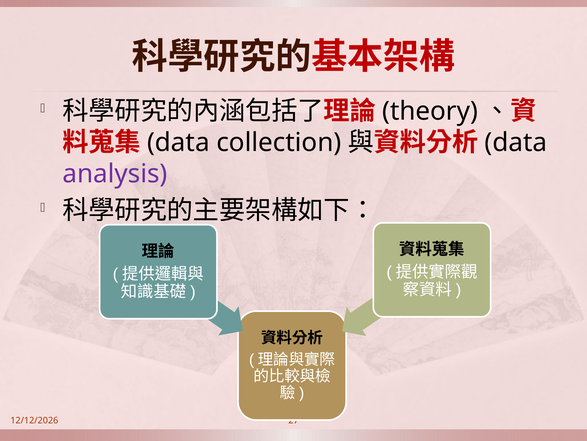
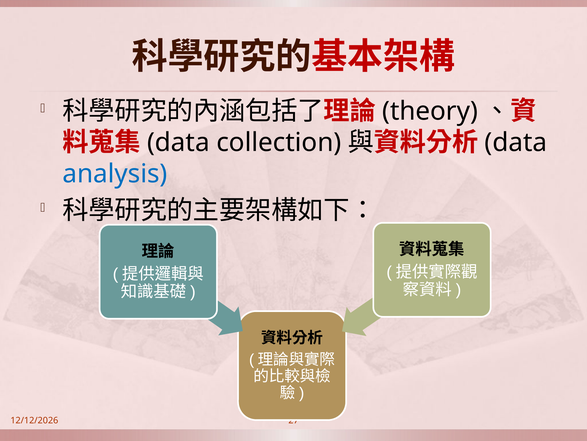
analysis colour: purple -> blue (115, 174)
